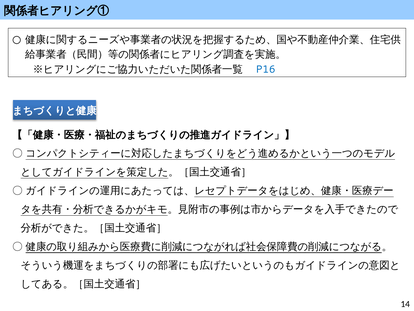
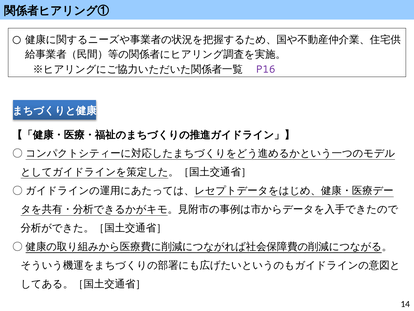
P16 colour: blue -> purple (266, 69)
